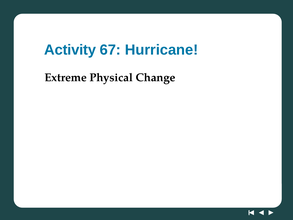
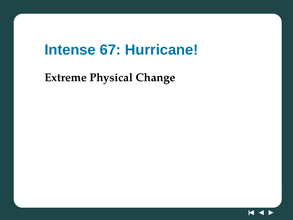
Activity: Activity -> Intense (70, 50)
